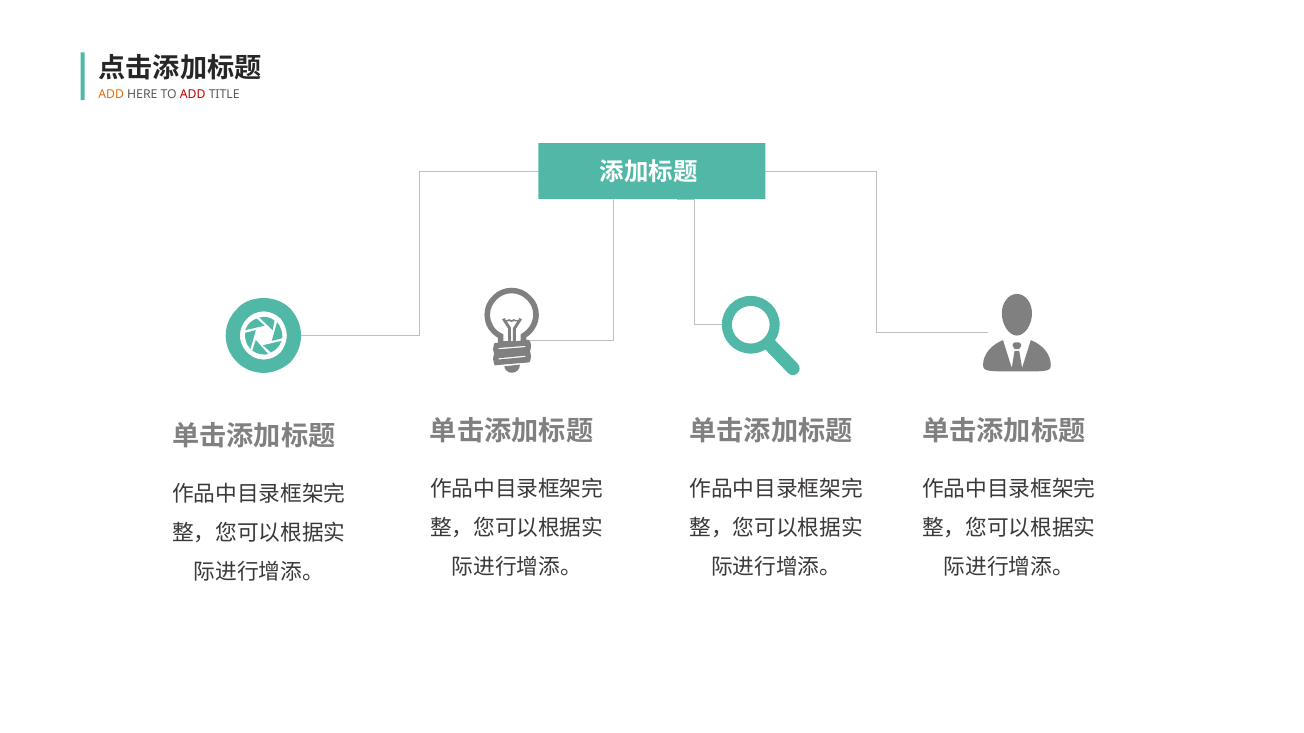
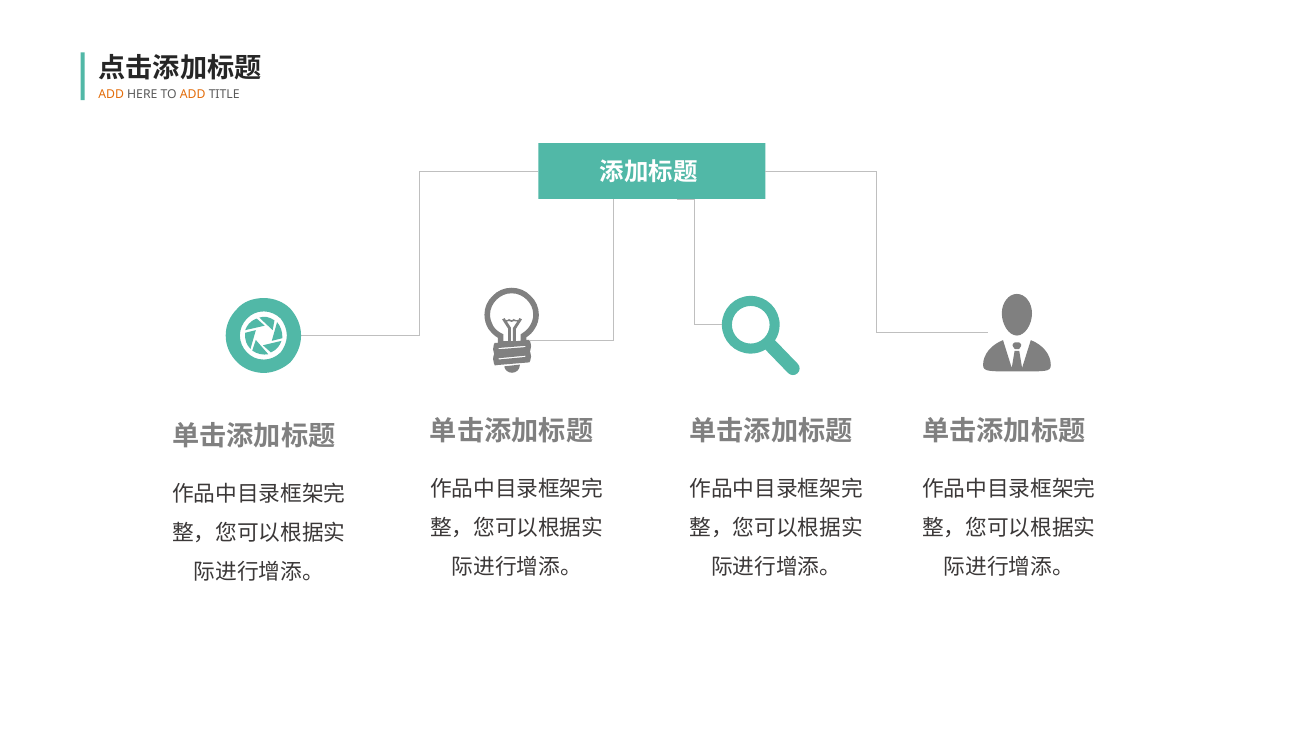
ADD colour: red -> orange (193, 95)
